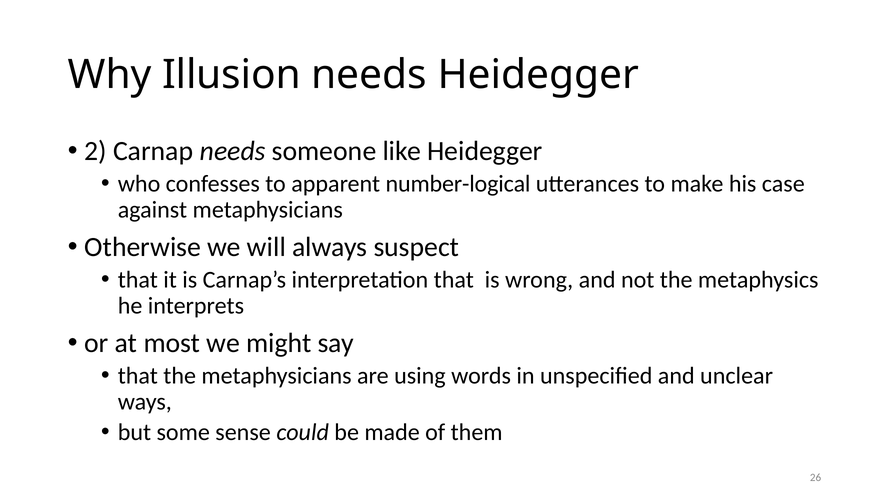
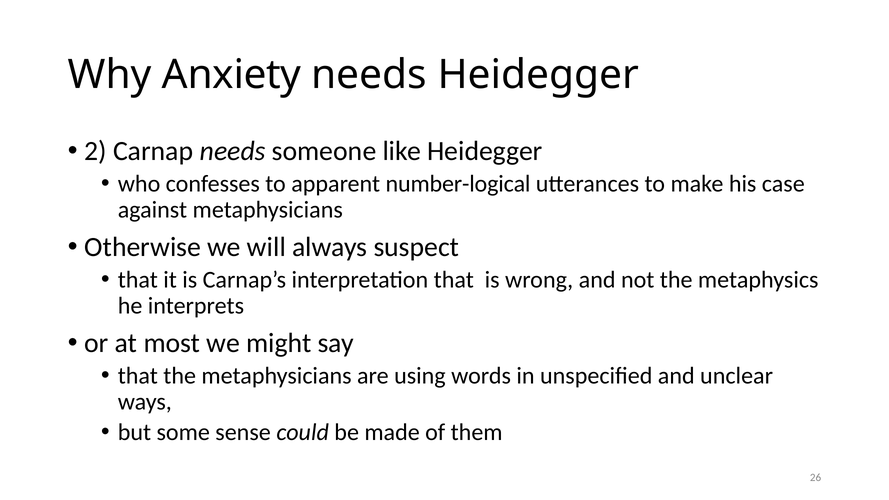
Illusion: Illusion -> Anxiety (232, 75)
